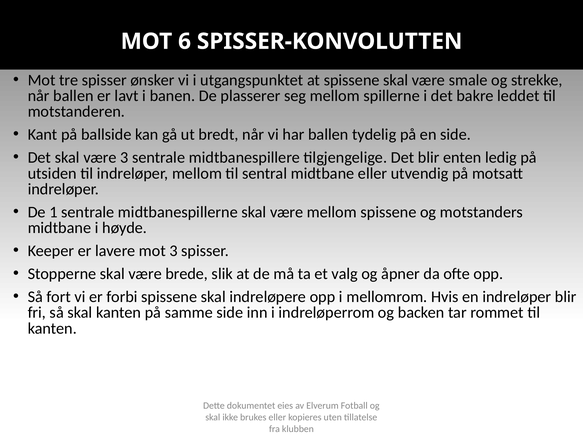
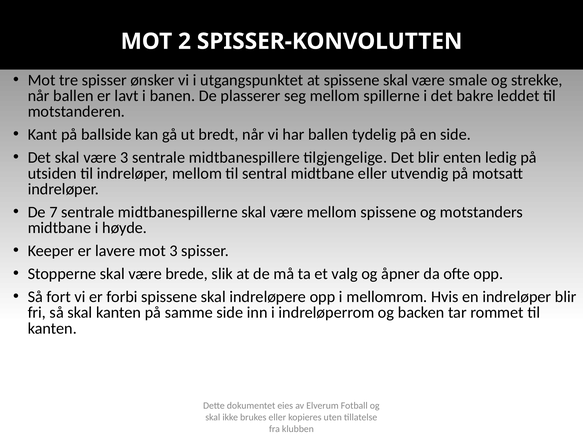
6: 6 -> 2 (185, 41)
1: 1 -> 7 (53, 212)
